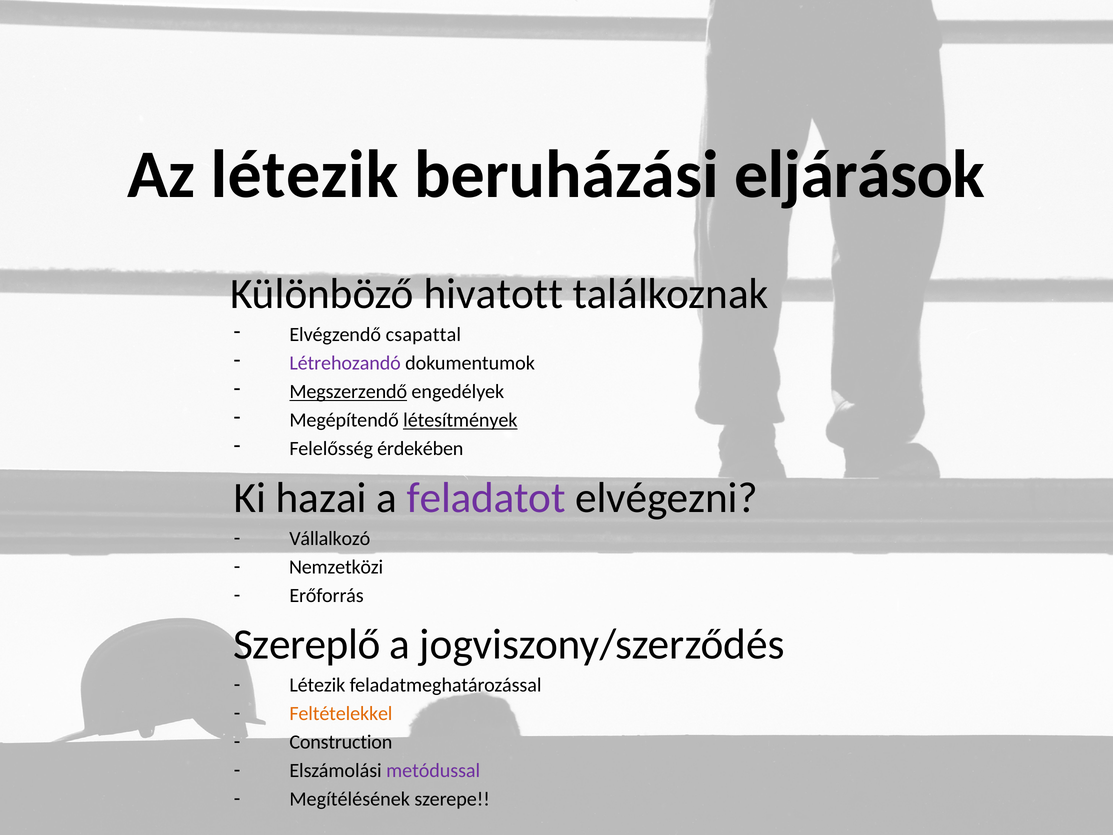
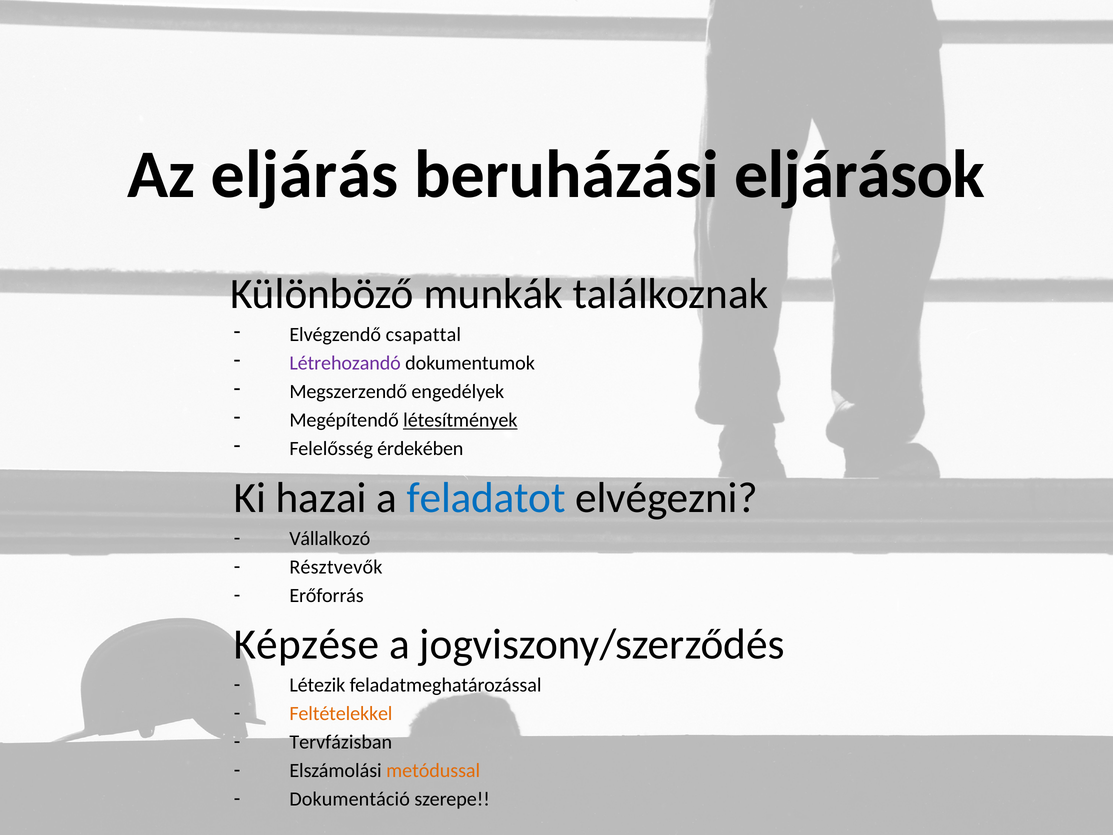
Az létezik: létezik -> eljárás (304, 175)
hivatott: hivatott -> munkák (493, 294)
Megszerzendő underline: present -> none (348, 392)
feladatot colour: purple -> blue (486, 498)
Nemzetközi: Nemzetközi -> Résztvevők (336, 567)
Szereplő: Szereplő -> Képzése (306, 644)
Construction: Construction -> Tervfázisban (341, 742)
metódussal colour: purple -> orange (433, 770)
Megítélésének: Megítélésének -> Dokumentáció (350, 799)
